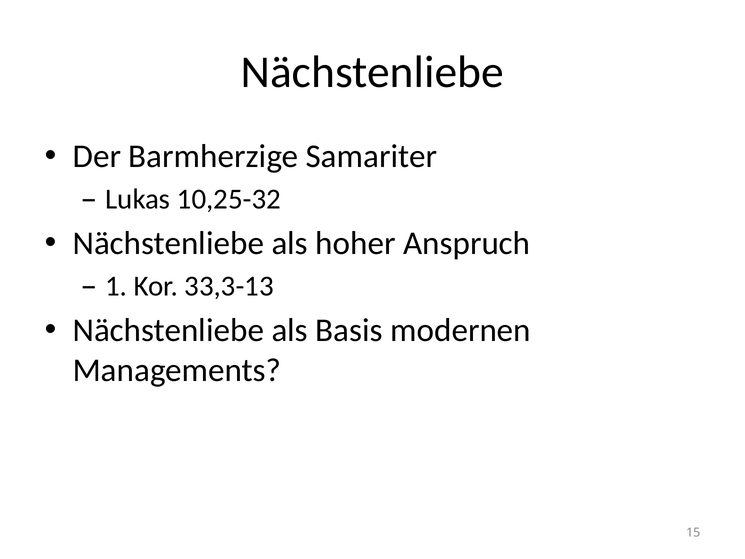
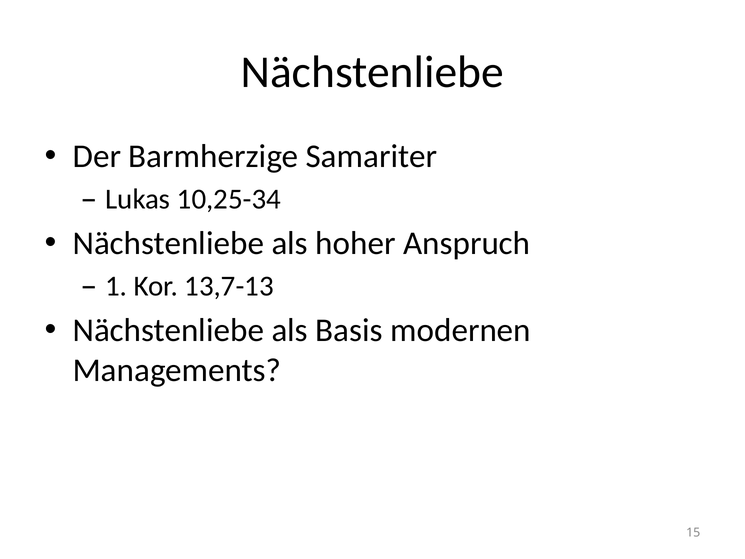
10,25-32: 10,25-32 -> 10,25-34 (229, 199)
33,3-13: 33,3-13 -> 13,7-13 (229, 286)
